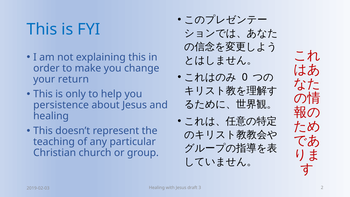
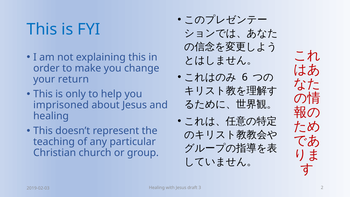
0: 0 -> 6 (245, 77)
persistence: persistence -> imprisoned (61, 105)
